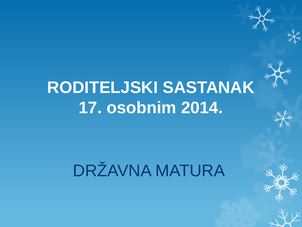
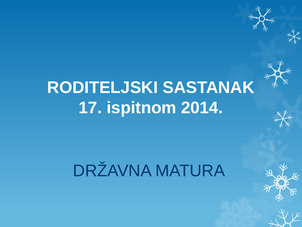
osobnim: osobnim -> ispitnom (141, 108)
